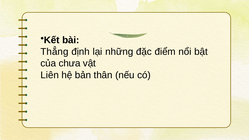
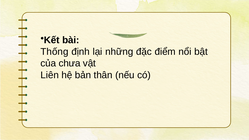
Thẳng: Thẳng -> Thống (55, 52)
